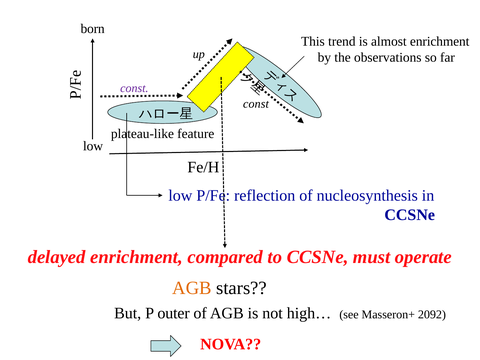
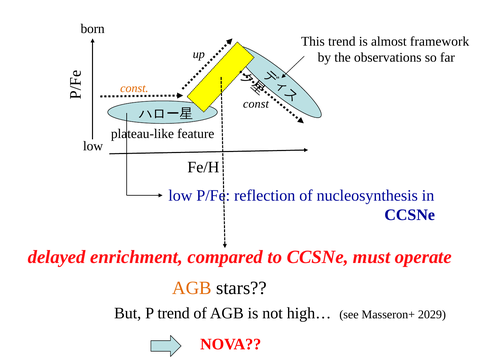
almost enrichment: enrichment -> framework (440, 41)
const colour: purple -> orange (134, 88)
P outer: outer -> trend (174, 313)
2092: 2092 -> 2029 (432, 315)
